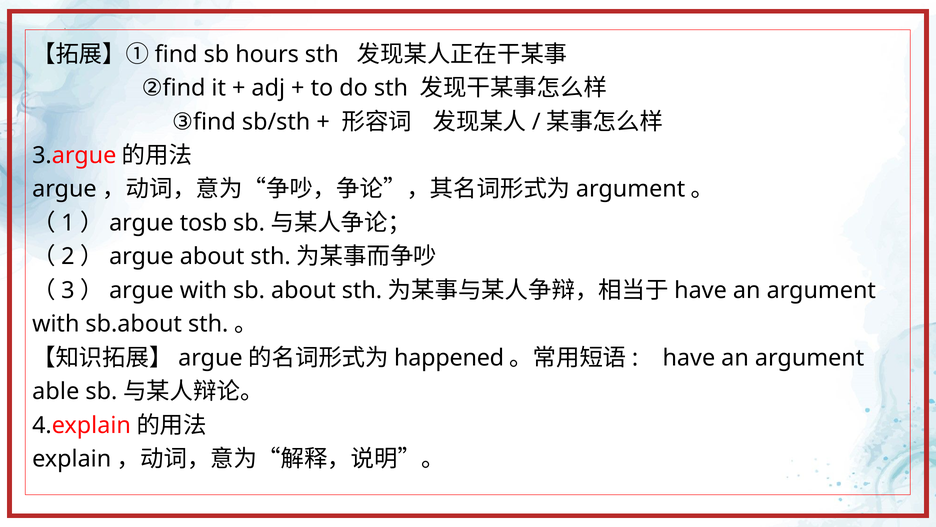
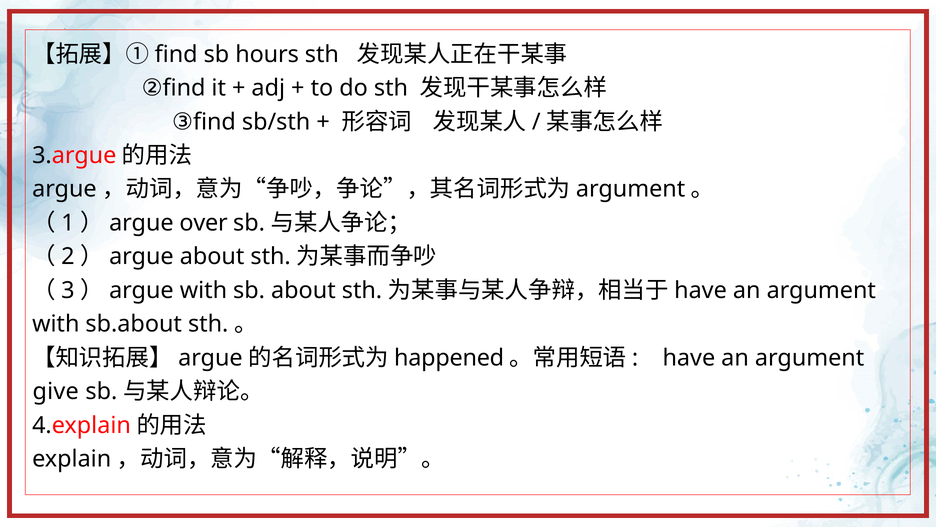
tosb: tosb -> over (204, 223)
able: able -> give (56, 391)
